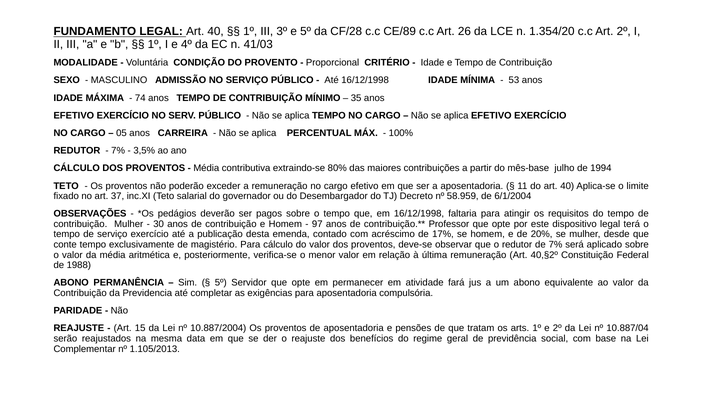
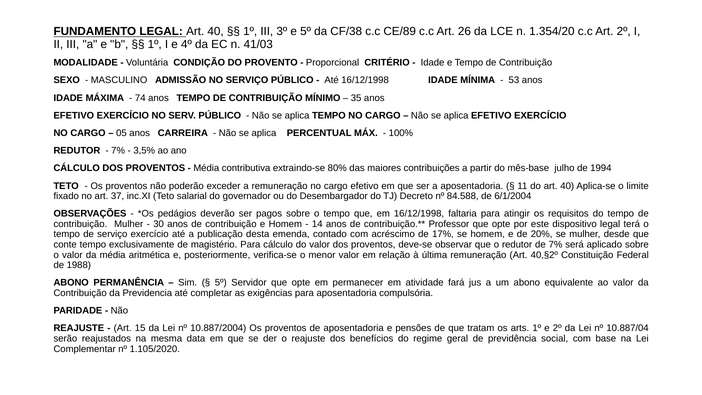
CF/28: CF/28 -> CF/38 (346, 32)
58.959: 58.959 -> 84.588 (463, 196)
97: 97 -> 14 (317, 224)
1.105/2013: 1.105/2013 -> 1.105/2020 (155, 349)
